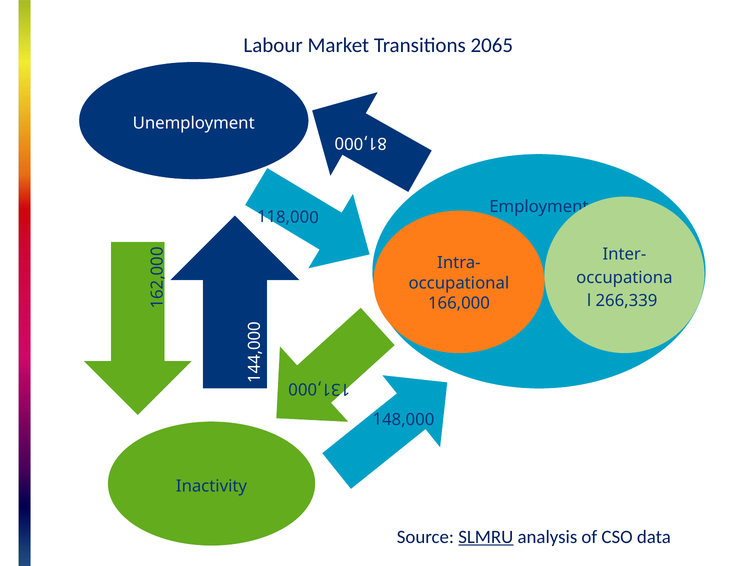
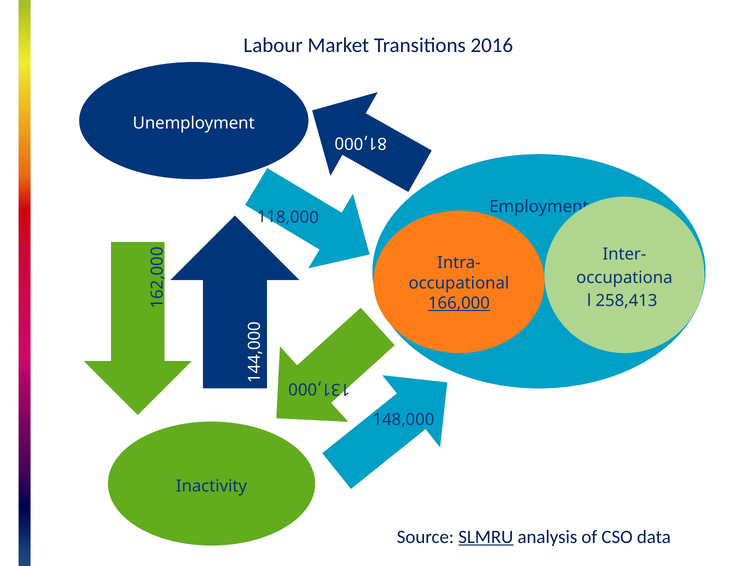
2065: 2065 -> 2016 (492, 46)
266,339: 266,339 -> 258,413 (626, 301)
166,000 underline: none -> present (459, 303)
